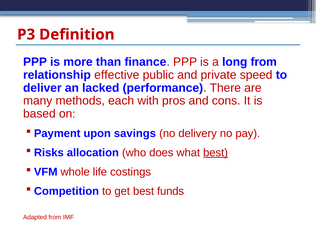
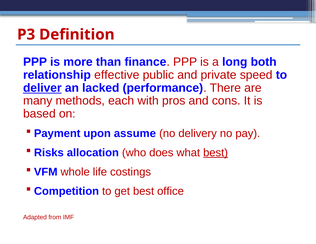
long from: from -> both (264, 62)
deliver underline: none -> present (42, 88)
savings: savings -> assume (135, 133)
funds: funds -> office (171, 191)
